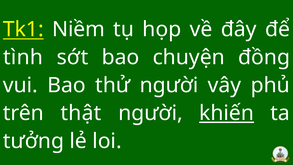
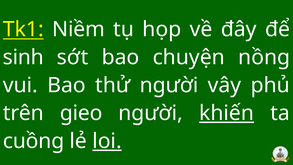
tình: tình -> sinh (23, 57)
đồng: đồng -> nồng (264, 57)
thật: thật -> gieo (81, 113)
tưởng: tưởng -> cuồng (34, 141)
loi underline: none -> present (107, 141)
